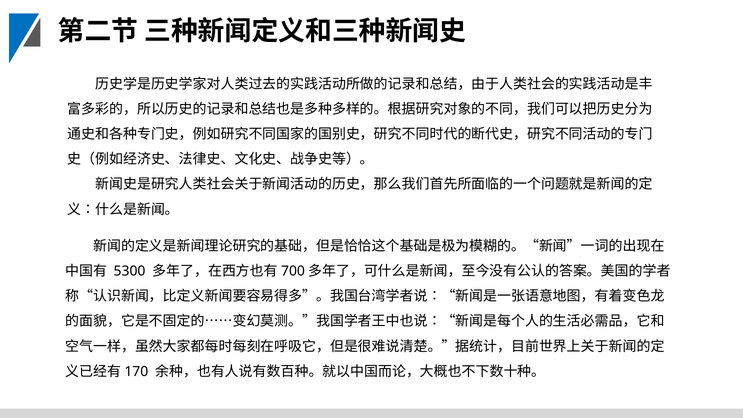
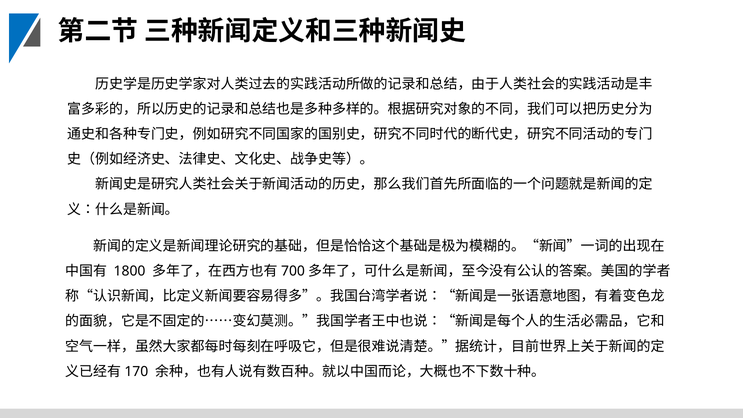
5300: 5300 -> 1800 (130, 271)
